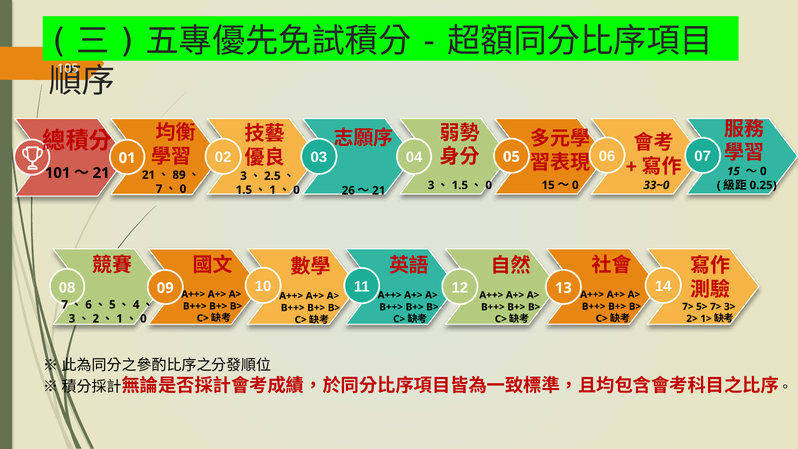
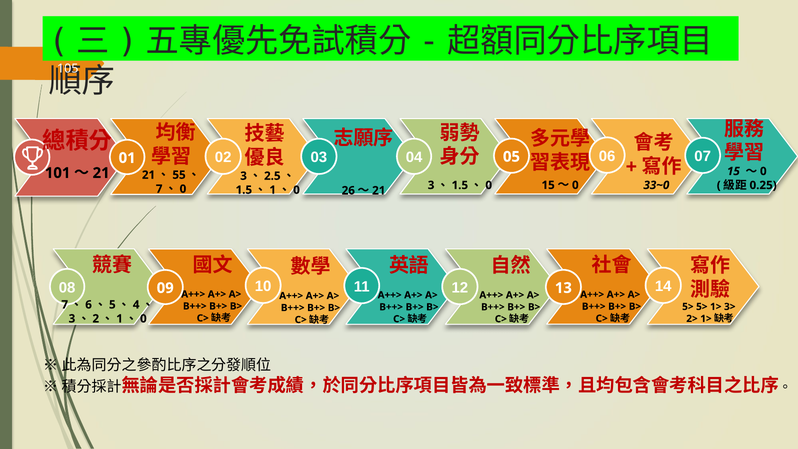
89: 89 -> 55 (179, 175)
7>: 7> -> 5> (688, 307)
5> 7>: 7> -> 1> (716, 307)
